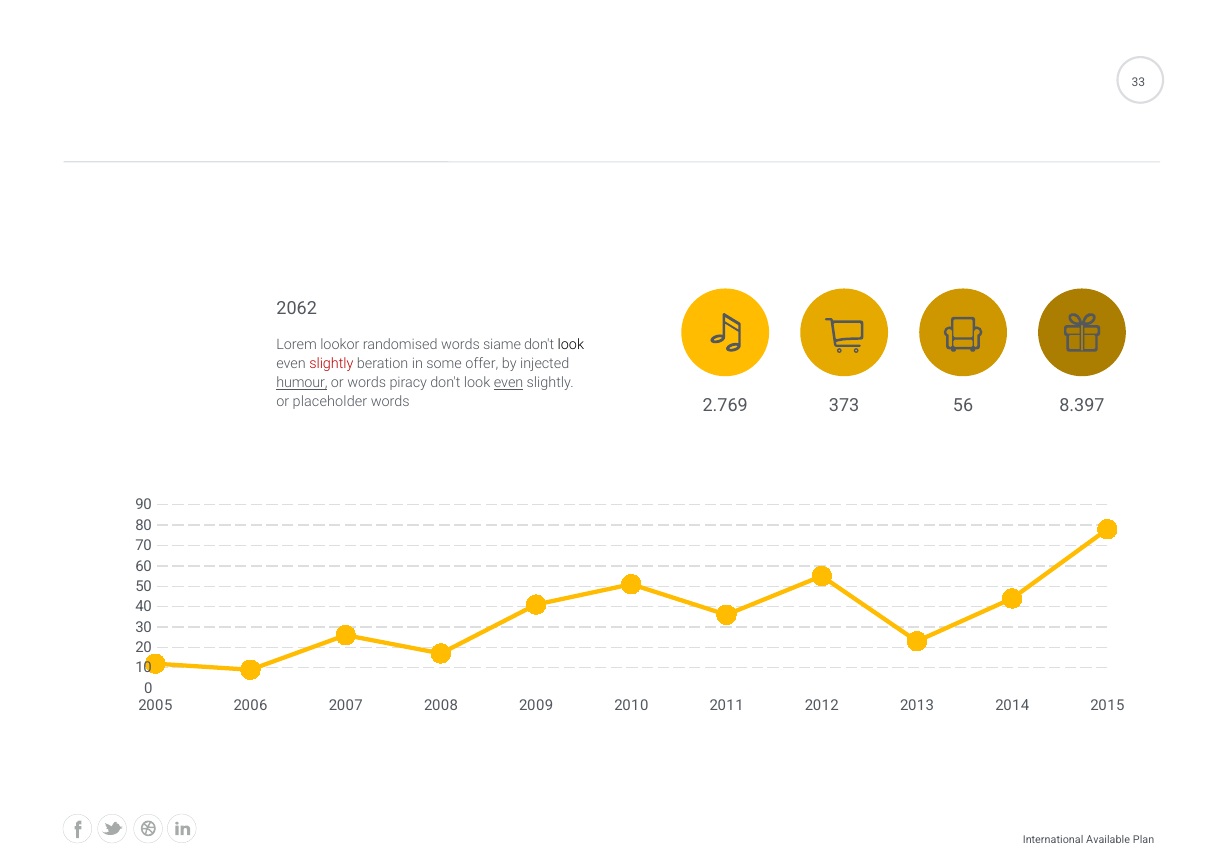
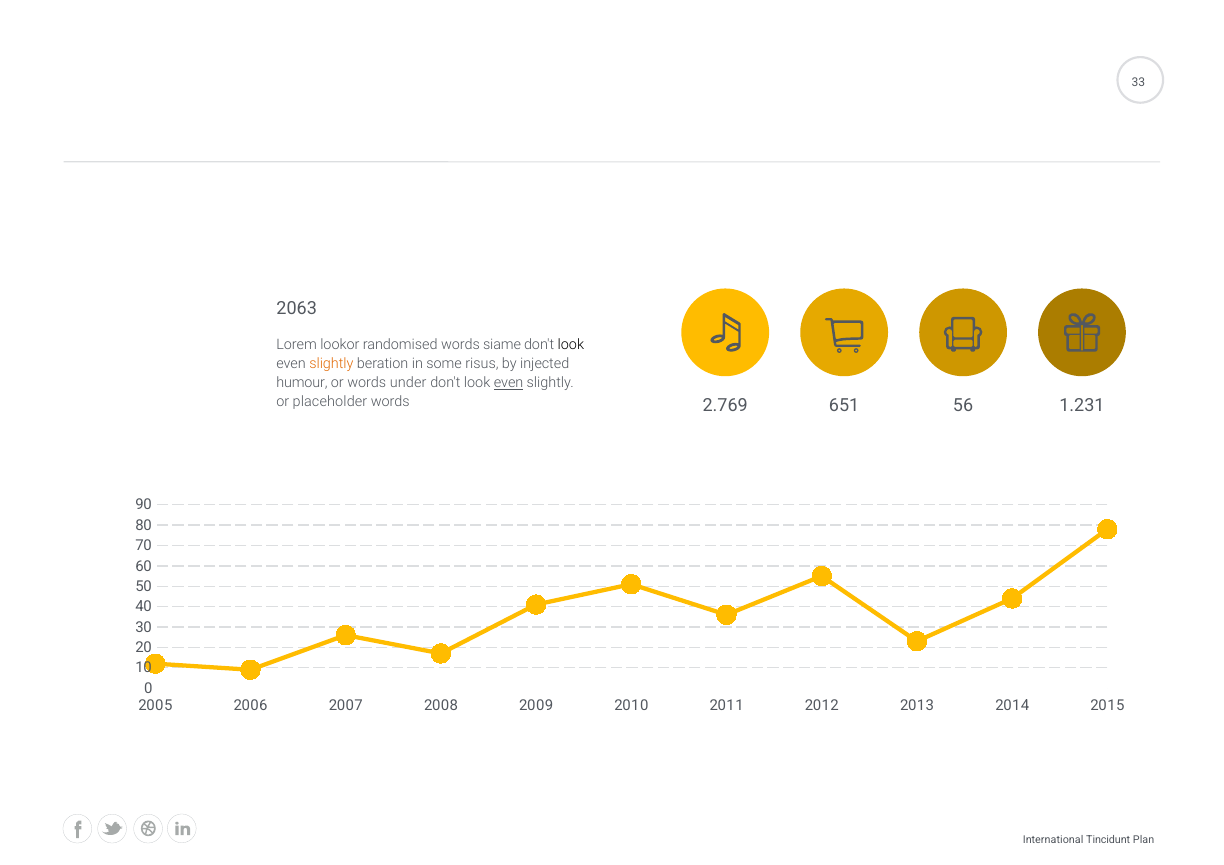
2062: 2062 -> 2063 (297, 309)
slightly colour: red -> orange (331, 364)
offer: offer -> risus (482, 364)
humour underline: present -> none (302, 383)
piracy: piracy -> under (408, 383)
373: 373 -> 651 (844, 406)
8.397: 8.397 -> 1.231 (1082, 406)
Available: Available -> Tincidunt (1108, 841)
